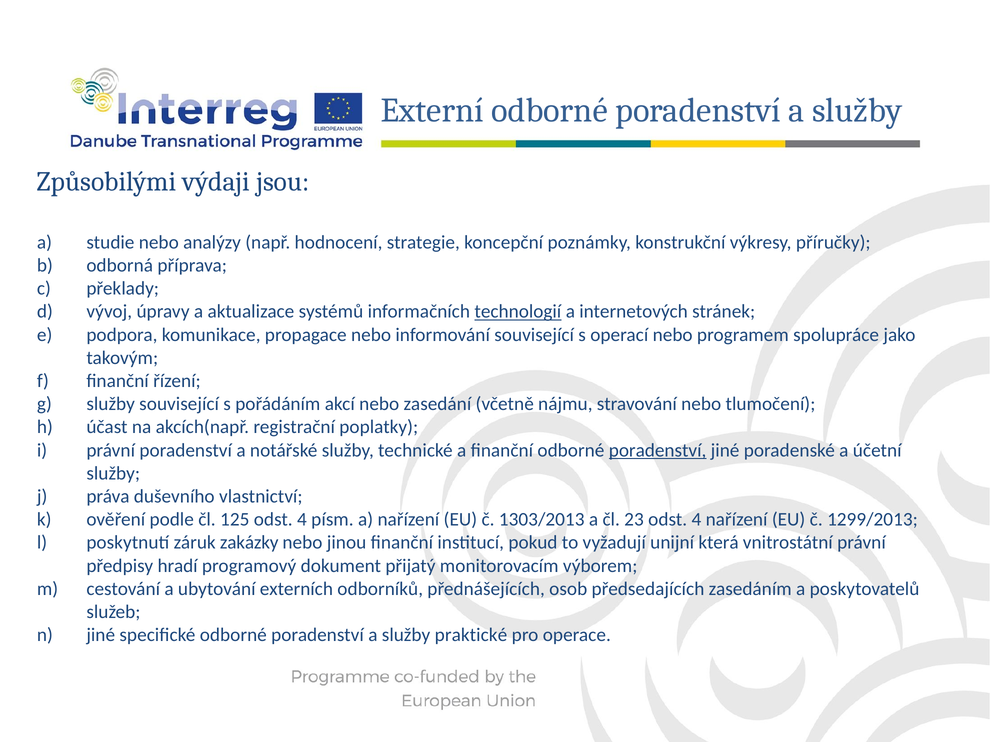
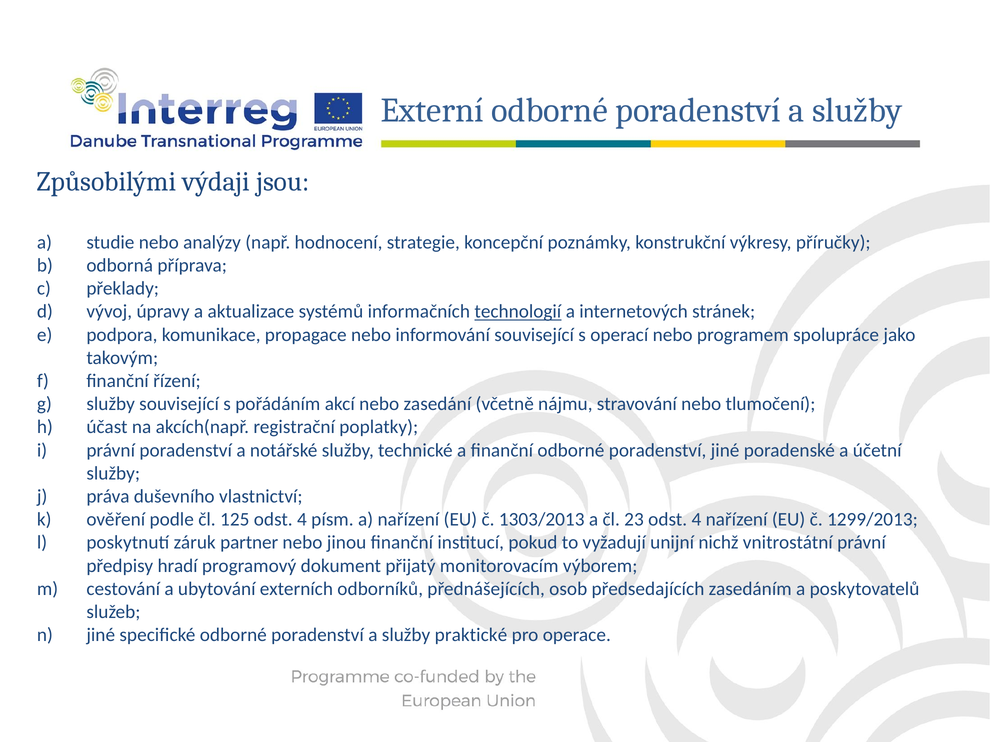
poradenství underline: present -> none (658, 451)
zakázky: zakázky -> partner (249, 543)
která: která -> nichž (718, 543)
